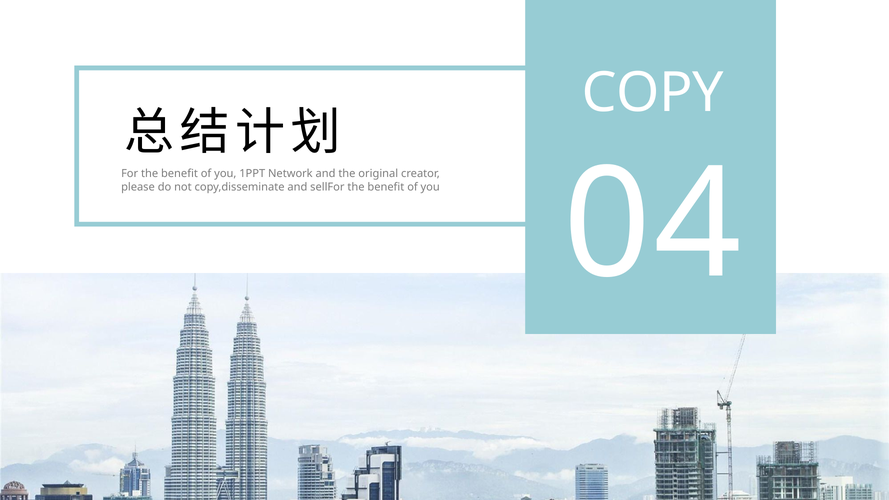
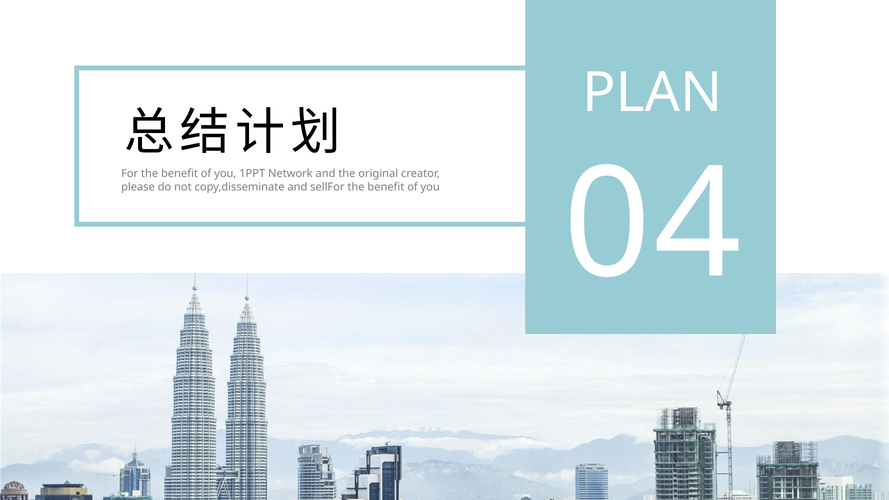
COPY: COPY -> PLAN (652, 93)
